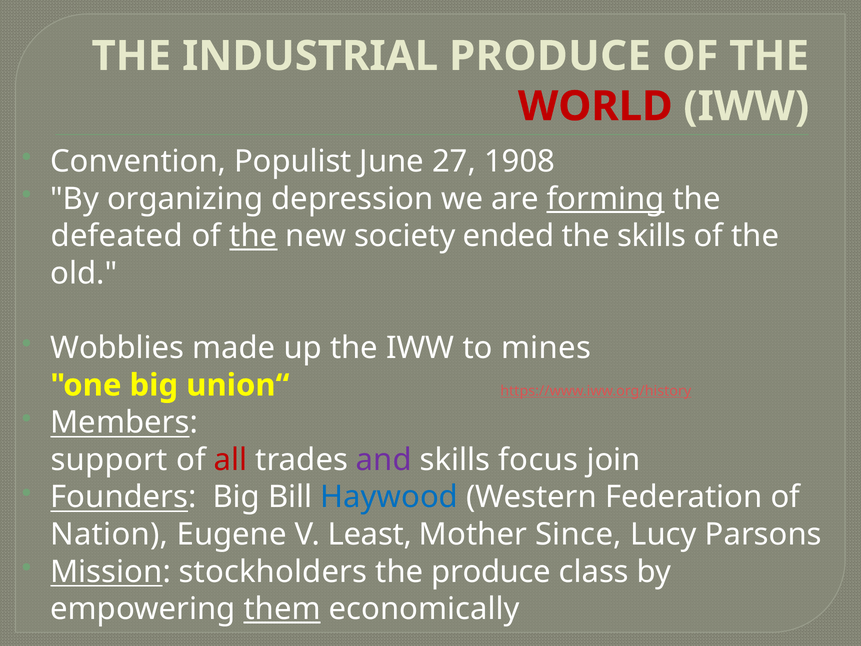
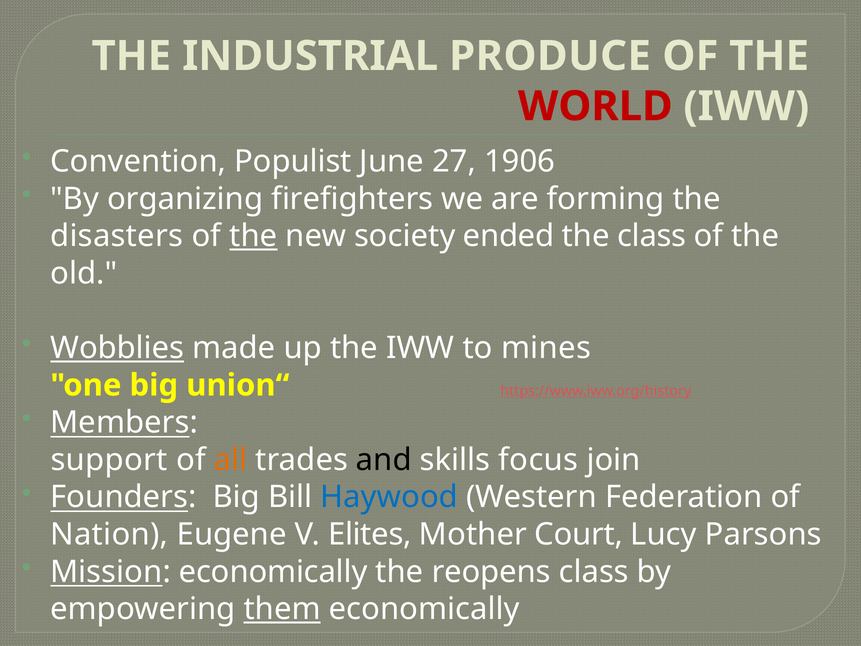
1908: 1908 -> 1906 (520, 161)
depression: depression -> firefighters (352, 199)
forming underline: present -> none (606, 199)
defeated: defeated -> disasters (117, 236)
the skills: skills -> class (652, 236)
Wobblies underline: none -> present (117, 348)
all colour: red -> orange (231, 460)
and colour: purple -> black (384, 460)
Least: Least -> Elites (370, 534)
Since: Since -> Court (579, 534)
Mission stockholders: stockholders -> economically (273, 572)
the produce: produce -> reopens (491, 572)
